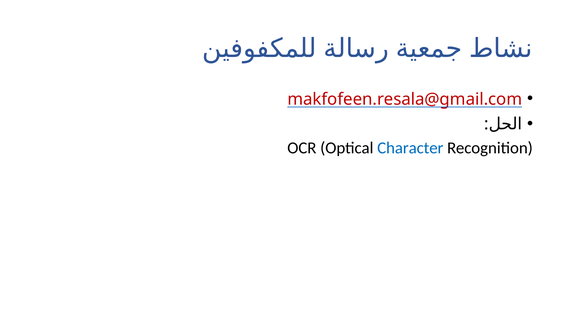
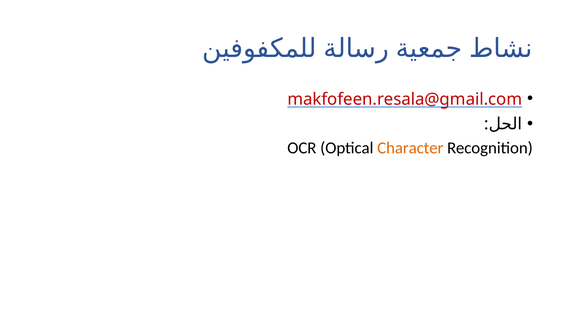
Character colour: blue -> orange (410, 148)
